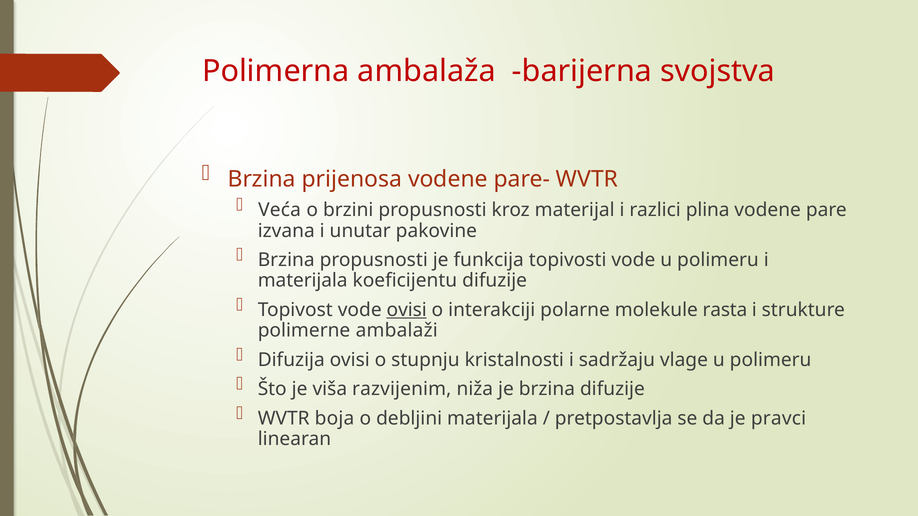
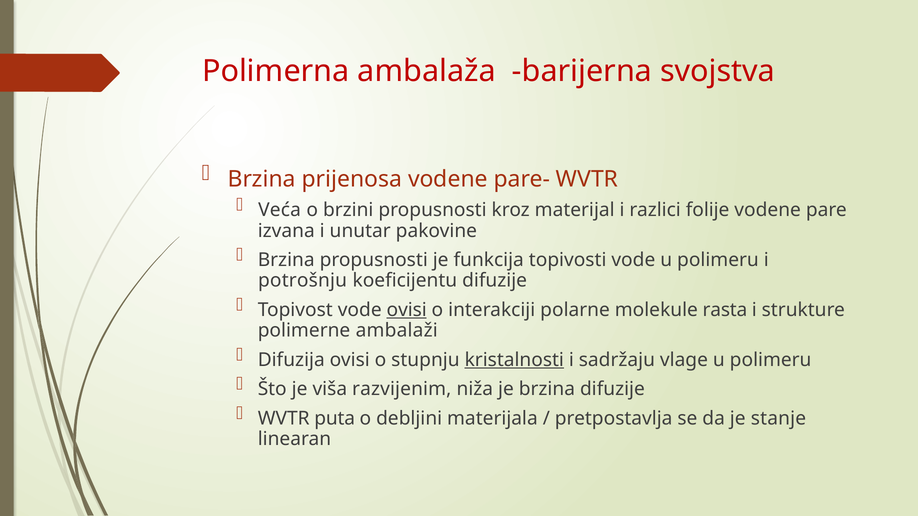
plina: plina -> folije (708, 210)
materijala: materijala -> potrošnju (303, 281)
kristalnosti underline: none -> present (514, 360)
boja: boja -> puta (335, 418)
pravci: pravci -> stanje (779, 418)
